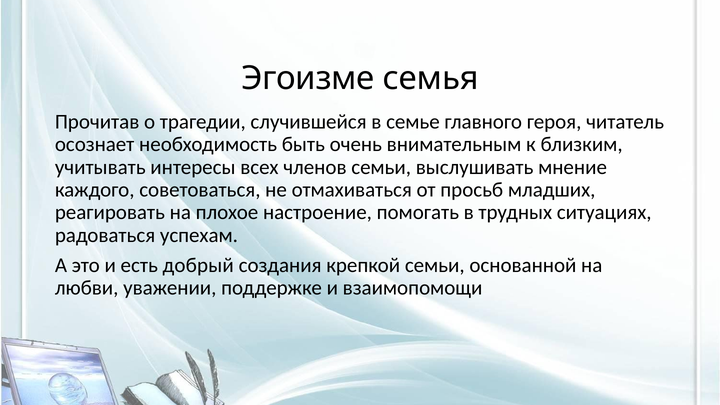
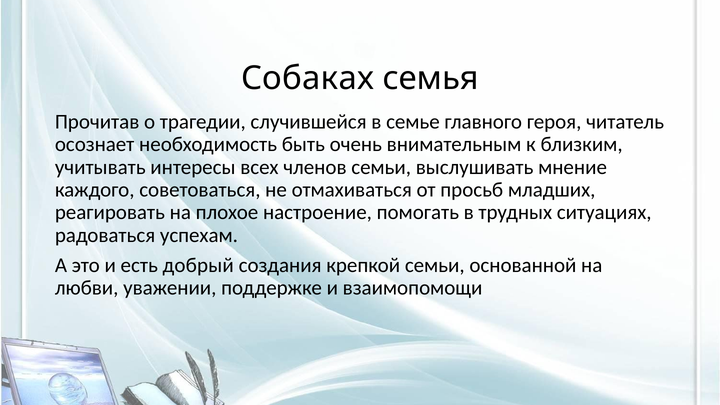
Эгоизме: Эгоизме -> Собаках (308, 78)
